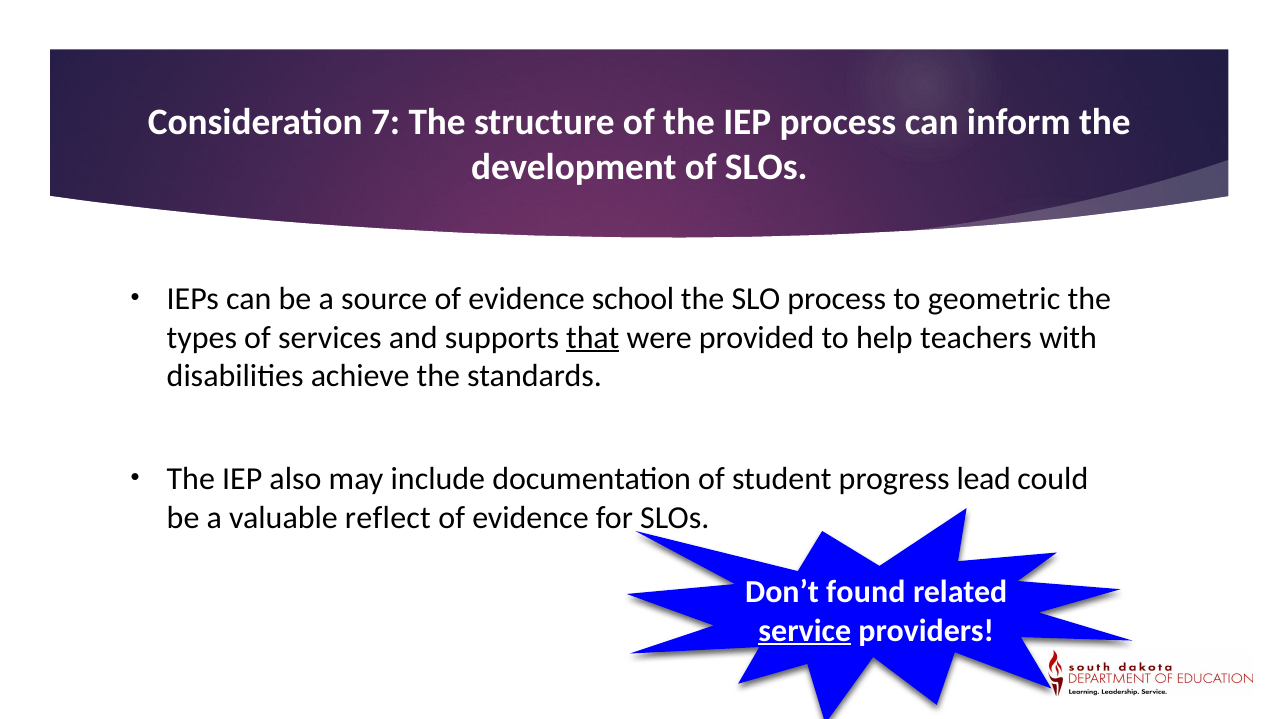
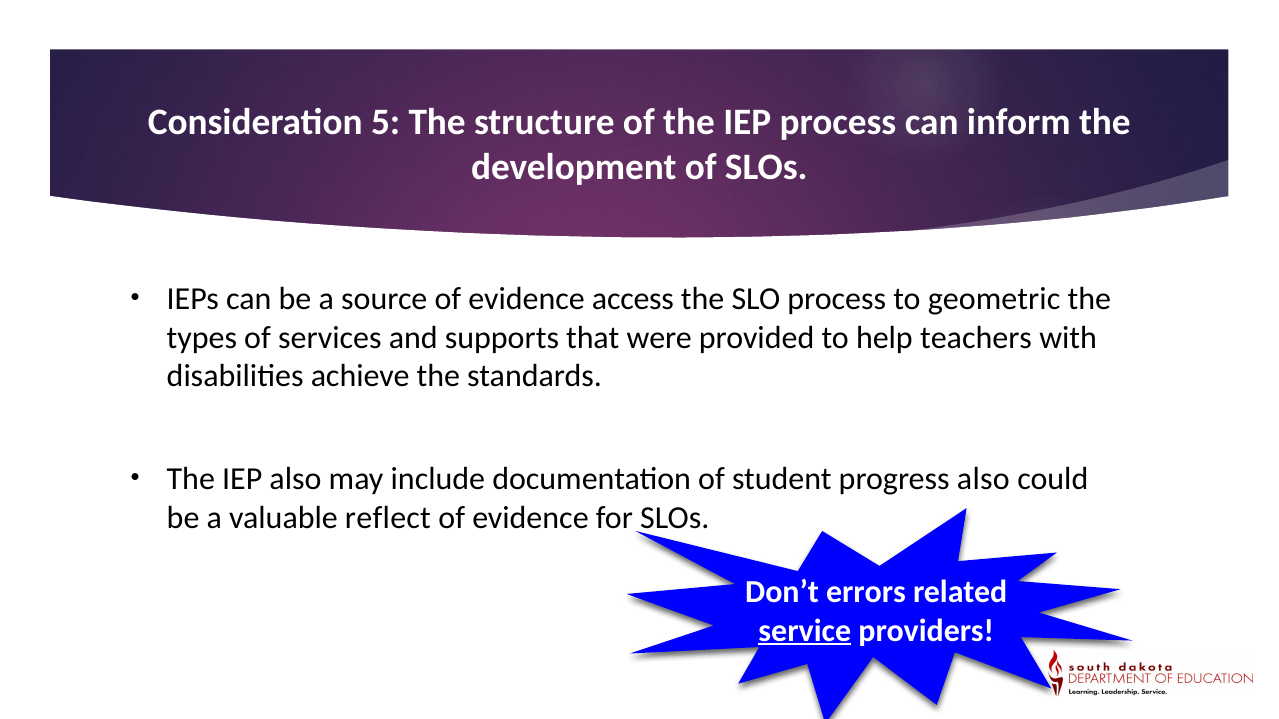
7: 7 -> 5 (386, 123)
school: school -> access (633, 299)
that underline: present -> none (593, 338)
progress lead: lead -> also (983, 479)
found: found -> errors (866, 592)
